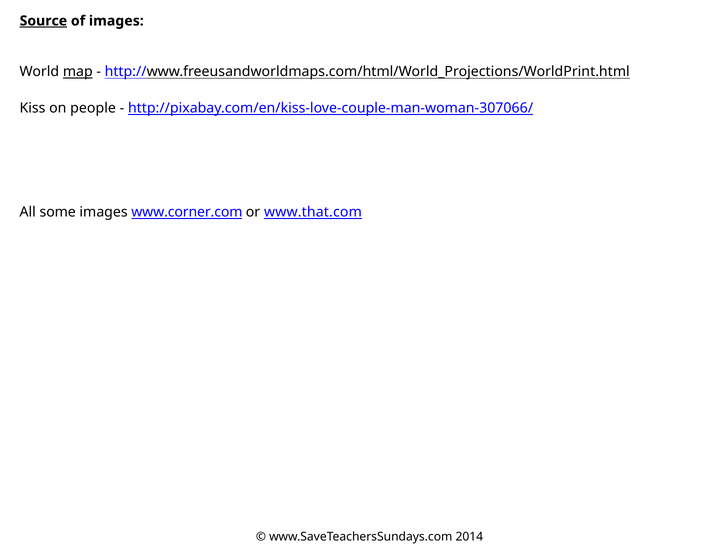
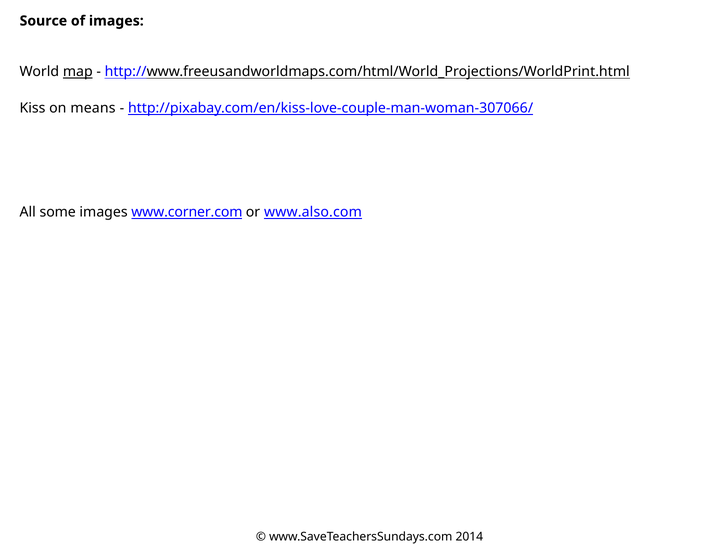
Source underline: present -> none (43, 21)
people: people -> means (93, 108)
www.that.com: www.that.com -> www.also.com (313, 212)
